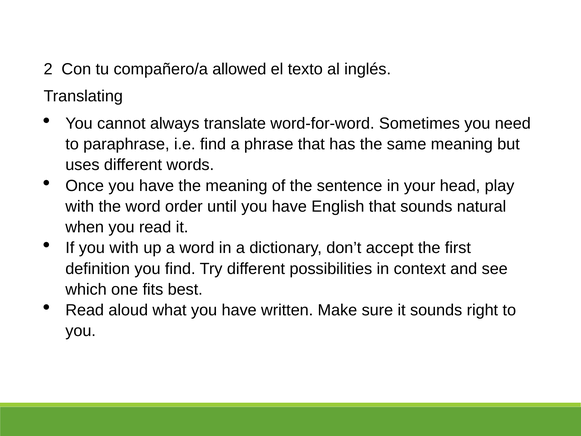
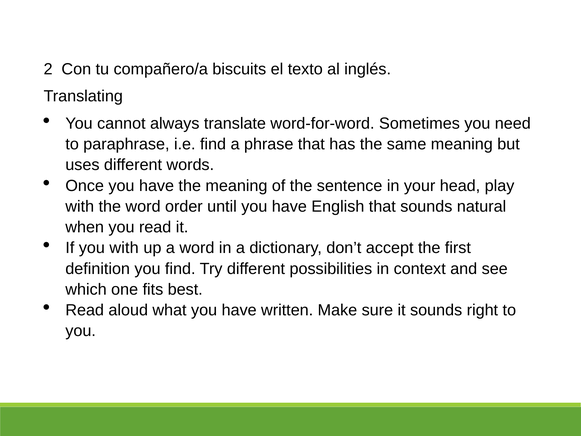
allowed: allowed -> biscuits (239, 69)
